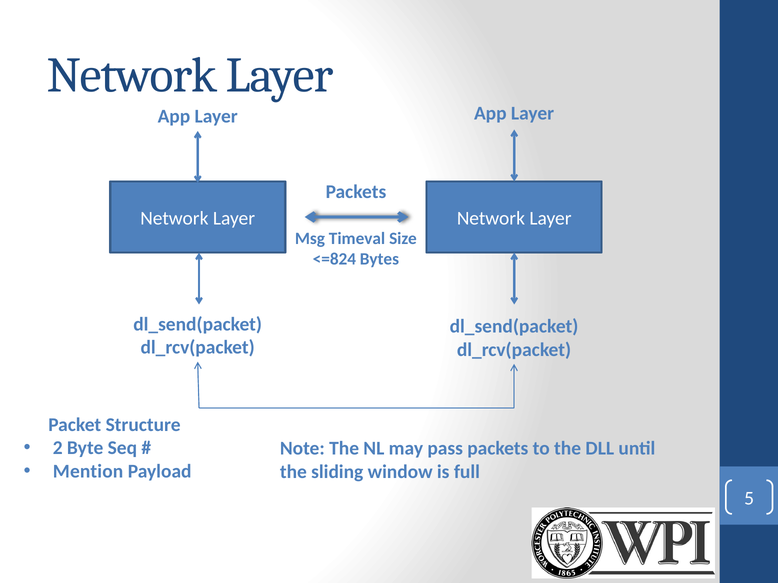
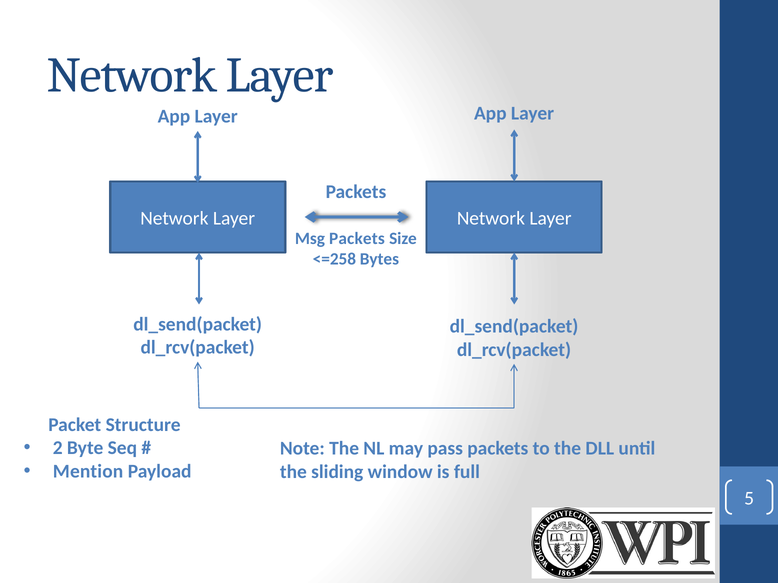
Msg Timeval: Timeval -> Packets (357, 239)
<=824: <=824 -> <=258 (334, 259)
